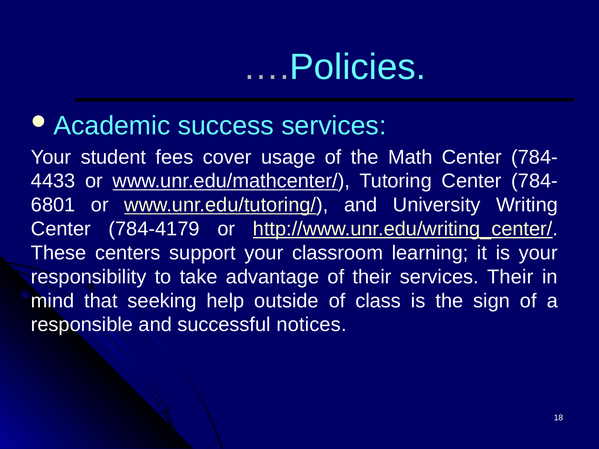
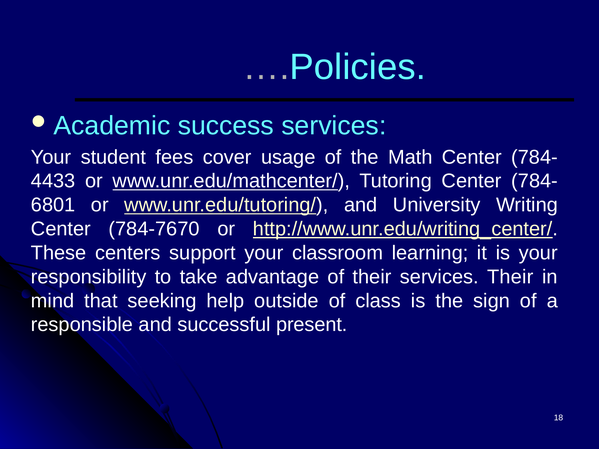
784-4179: 784-4179 -> 784-7670 (154, 229)
notices: notices -> present (312, 325)
